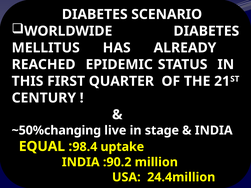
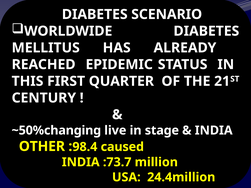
EQUAL: EQUAL -> OTHER (42, 147)
uptake: uptake -> caused (122, 147)
:90.2: :90.2 -> :73.7 (117, 162)
